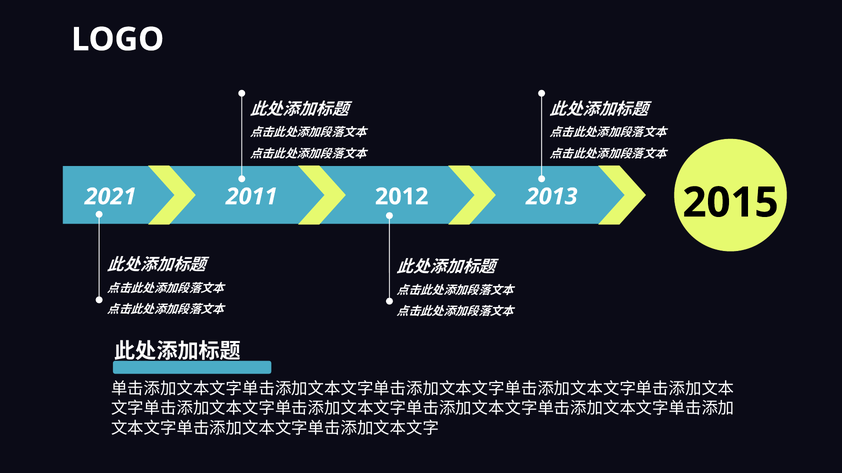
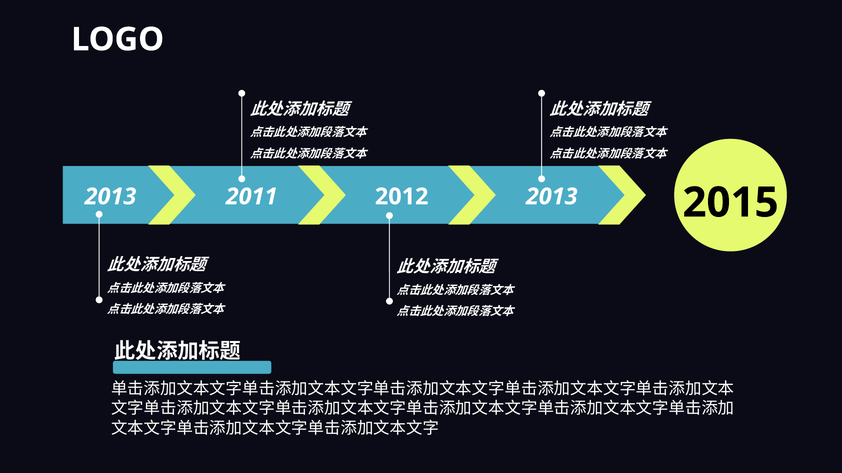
2021: 2021 -> 2013 (110, 197)
